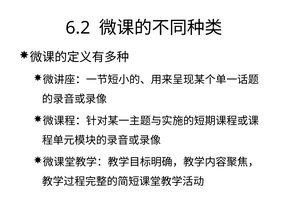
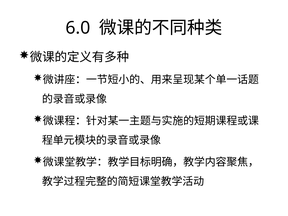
6.2: 6.2 -> 6.0 (78, 28)
